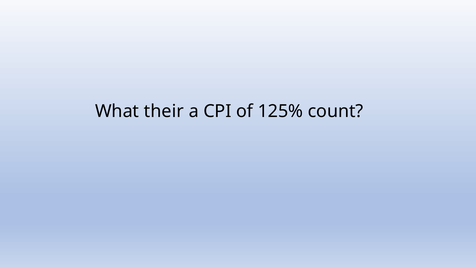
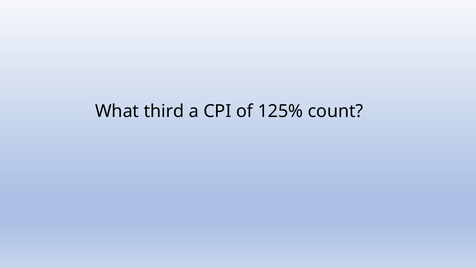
their: their -> third (164, 111)
